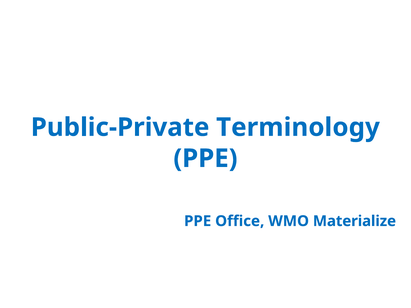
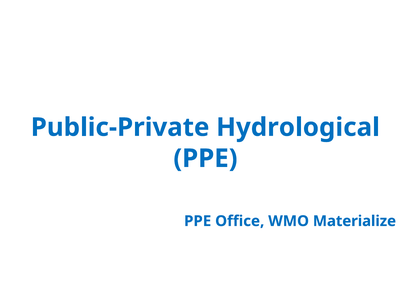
Terminology: Terminology -> Hydrological (298, 127)
